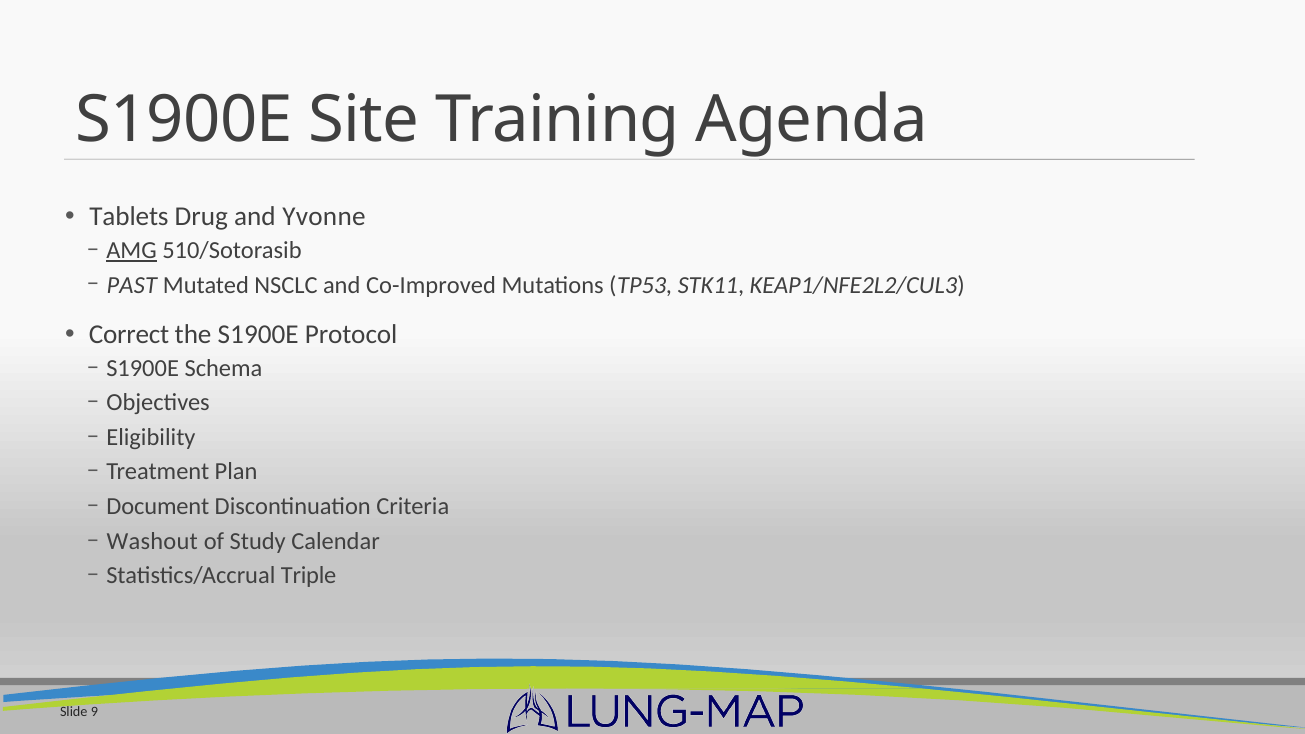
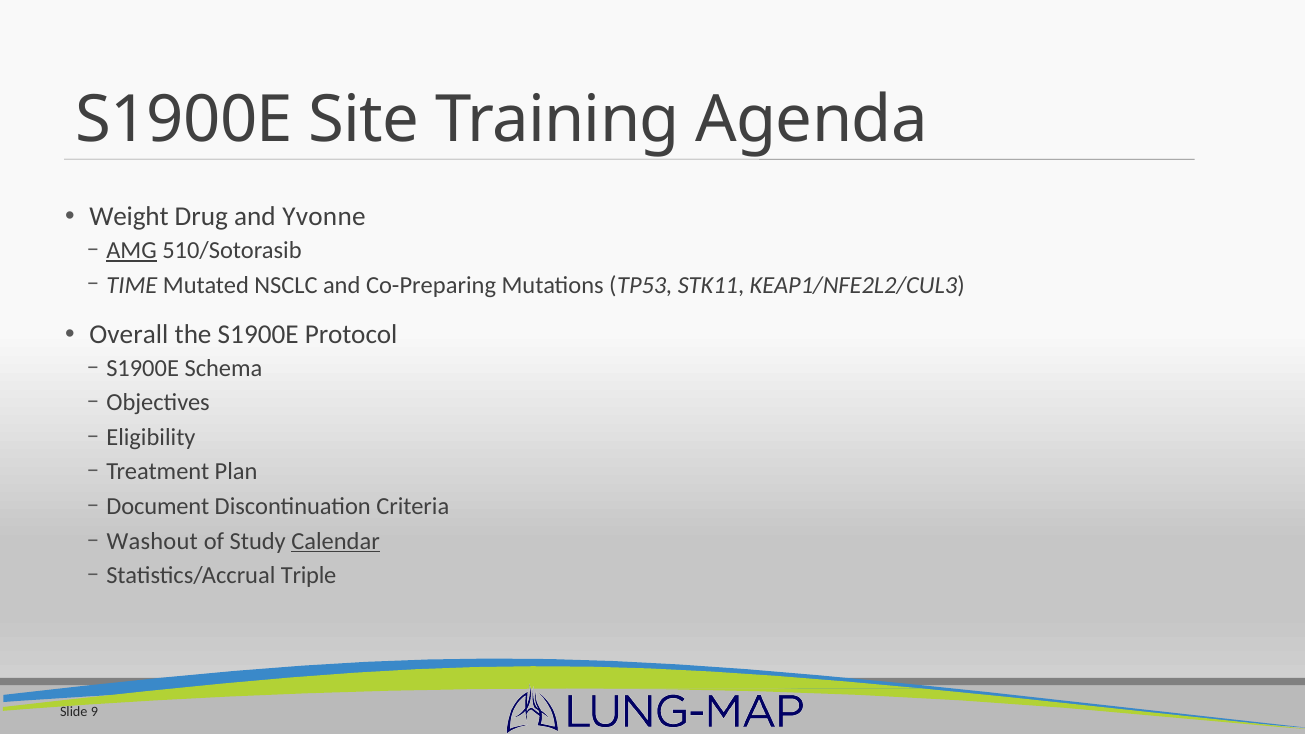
Tablets: Tablets -> Weight (129, 217)
PAST: PAST -> TIME (132, 285)
Co-Improved: Co-Improved -> Co-Preparing (431, 285)
Correct: Correct -> Overall (129, 335)
Calendar underline: none -> present (336, 541)
